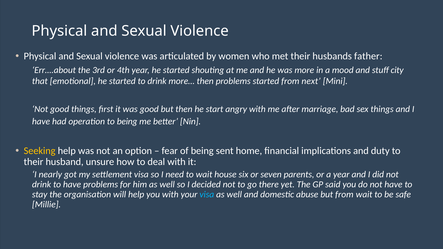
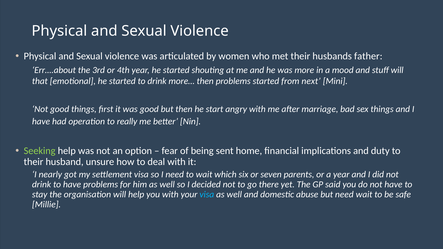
stuff city: city -> will (397, 70)
to being: being -> really (127, 121)
Seeking colour: yellow -> light green (40, 151)
house: house -> which (225, 175)
but from: from -> need (344, 195)
